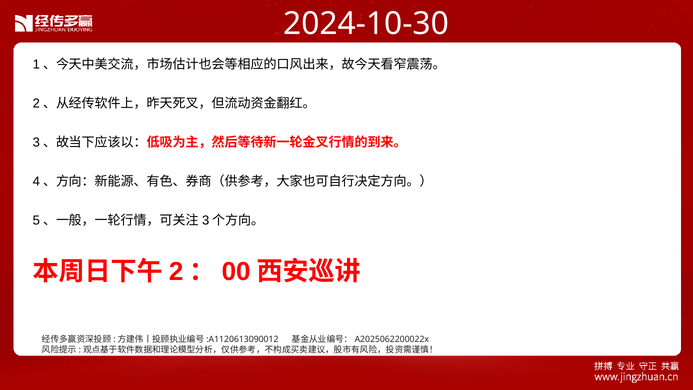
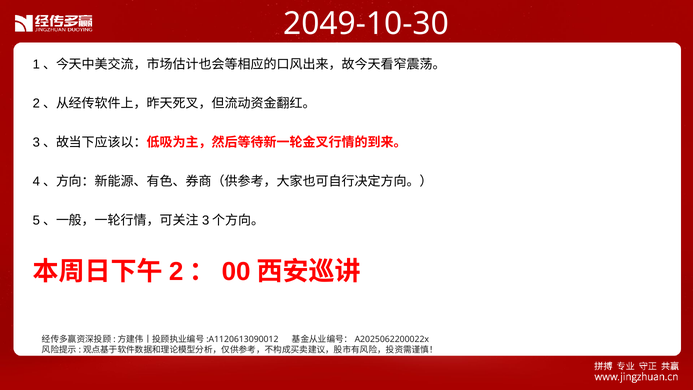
2024-10-30: 2024-10-30 -> 2049-10-30 (366, 24)
